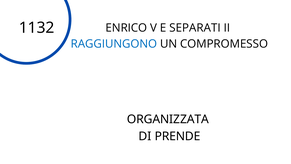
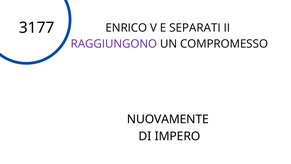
1132: 1132 -> 3177 (37, 28)
RAGGIUNGONO colour: blue -> purple (114, 44)
ORGANIZZATA: ORGANIZZATA -> NUOVAMENTE (168, 119)
PRENDE: PRENDE -> IMPERO (177, 136)
